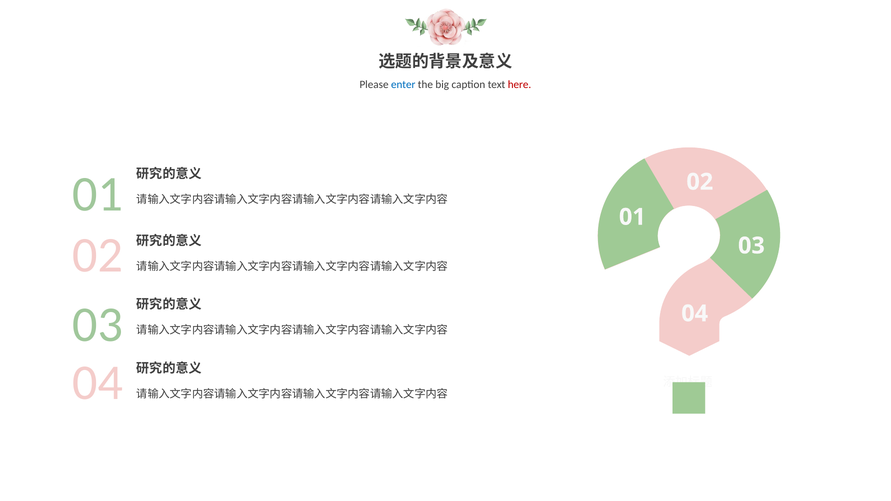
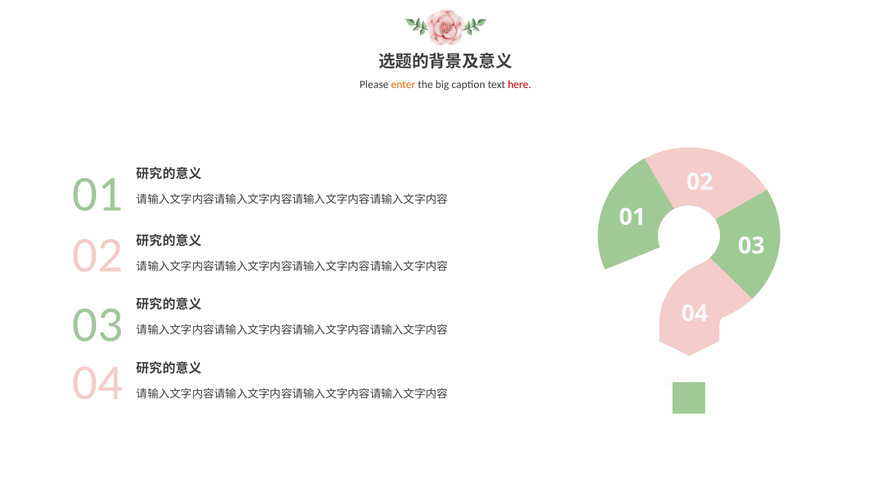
enter colour: blue -> orange (403, 85)
